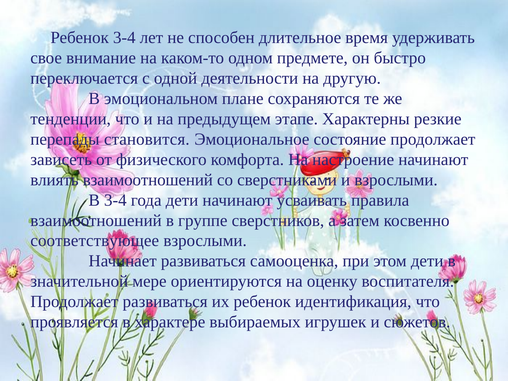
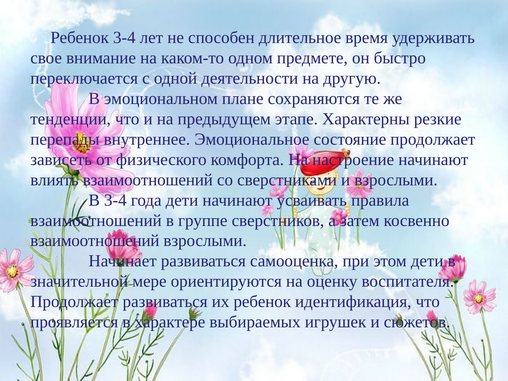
становится: становится -> внутреннее (147, 139)
соответствующее: соответствующее -> взаимоотношений (95, 241)
